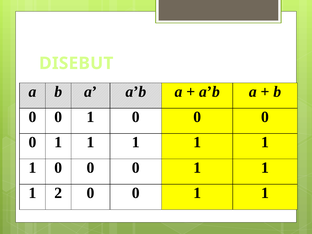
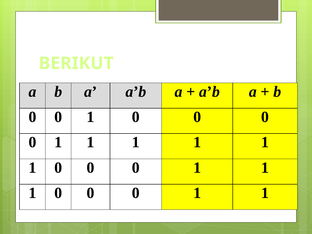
DISEBUT: DISEBUT -> BERIKUT (76, 63)
2: 2 -> 0 (58, 193)
